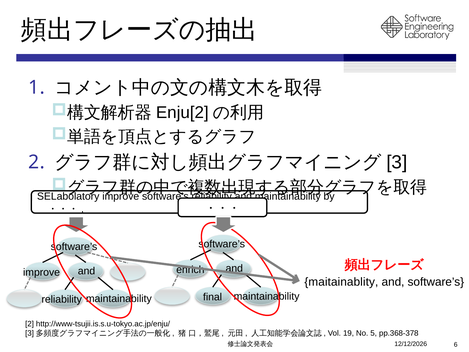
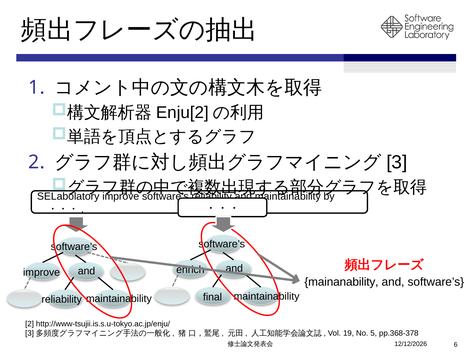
maitainablity: maitainablity -> mainanability (341, 282)
